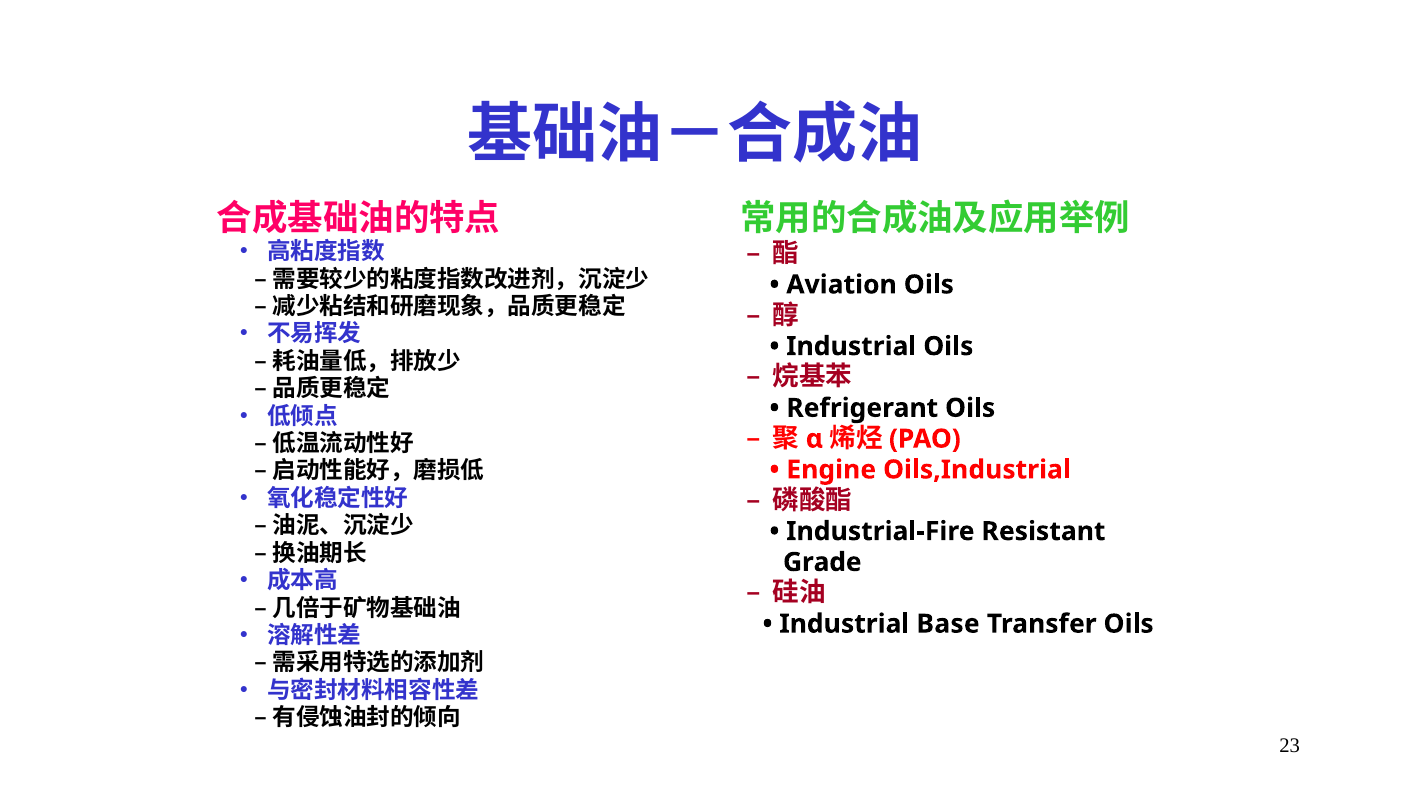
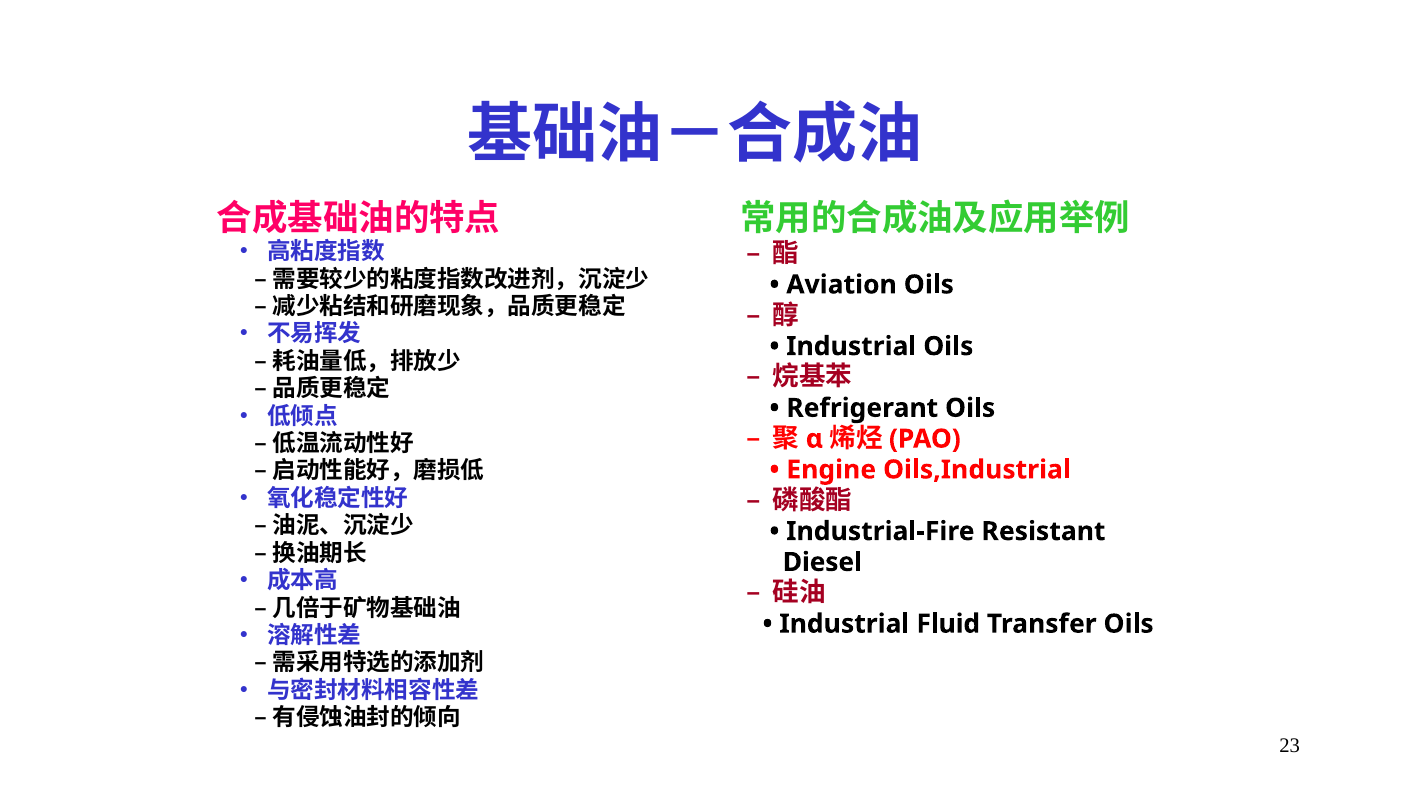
Grade: Grade -> Diesel (822, 562)
Base: Base -> Fluid (948, 624)
